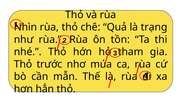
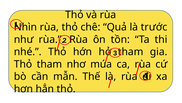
trạng: trạng -> trước (154, 27)
Thỏ trước: trước -> tham (49, 64)
